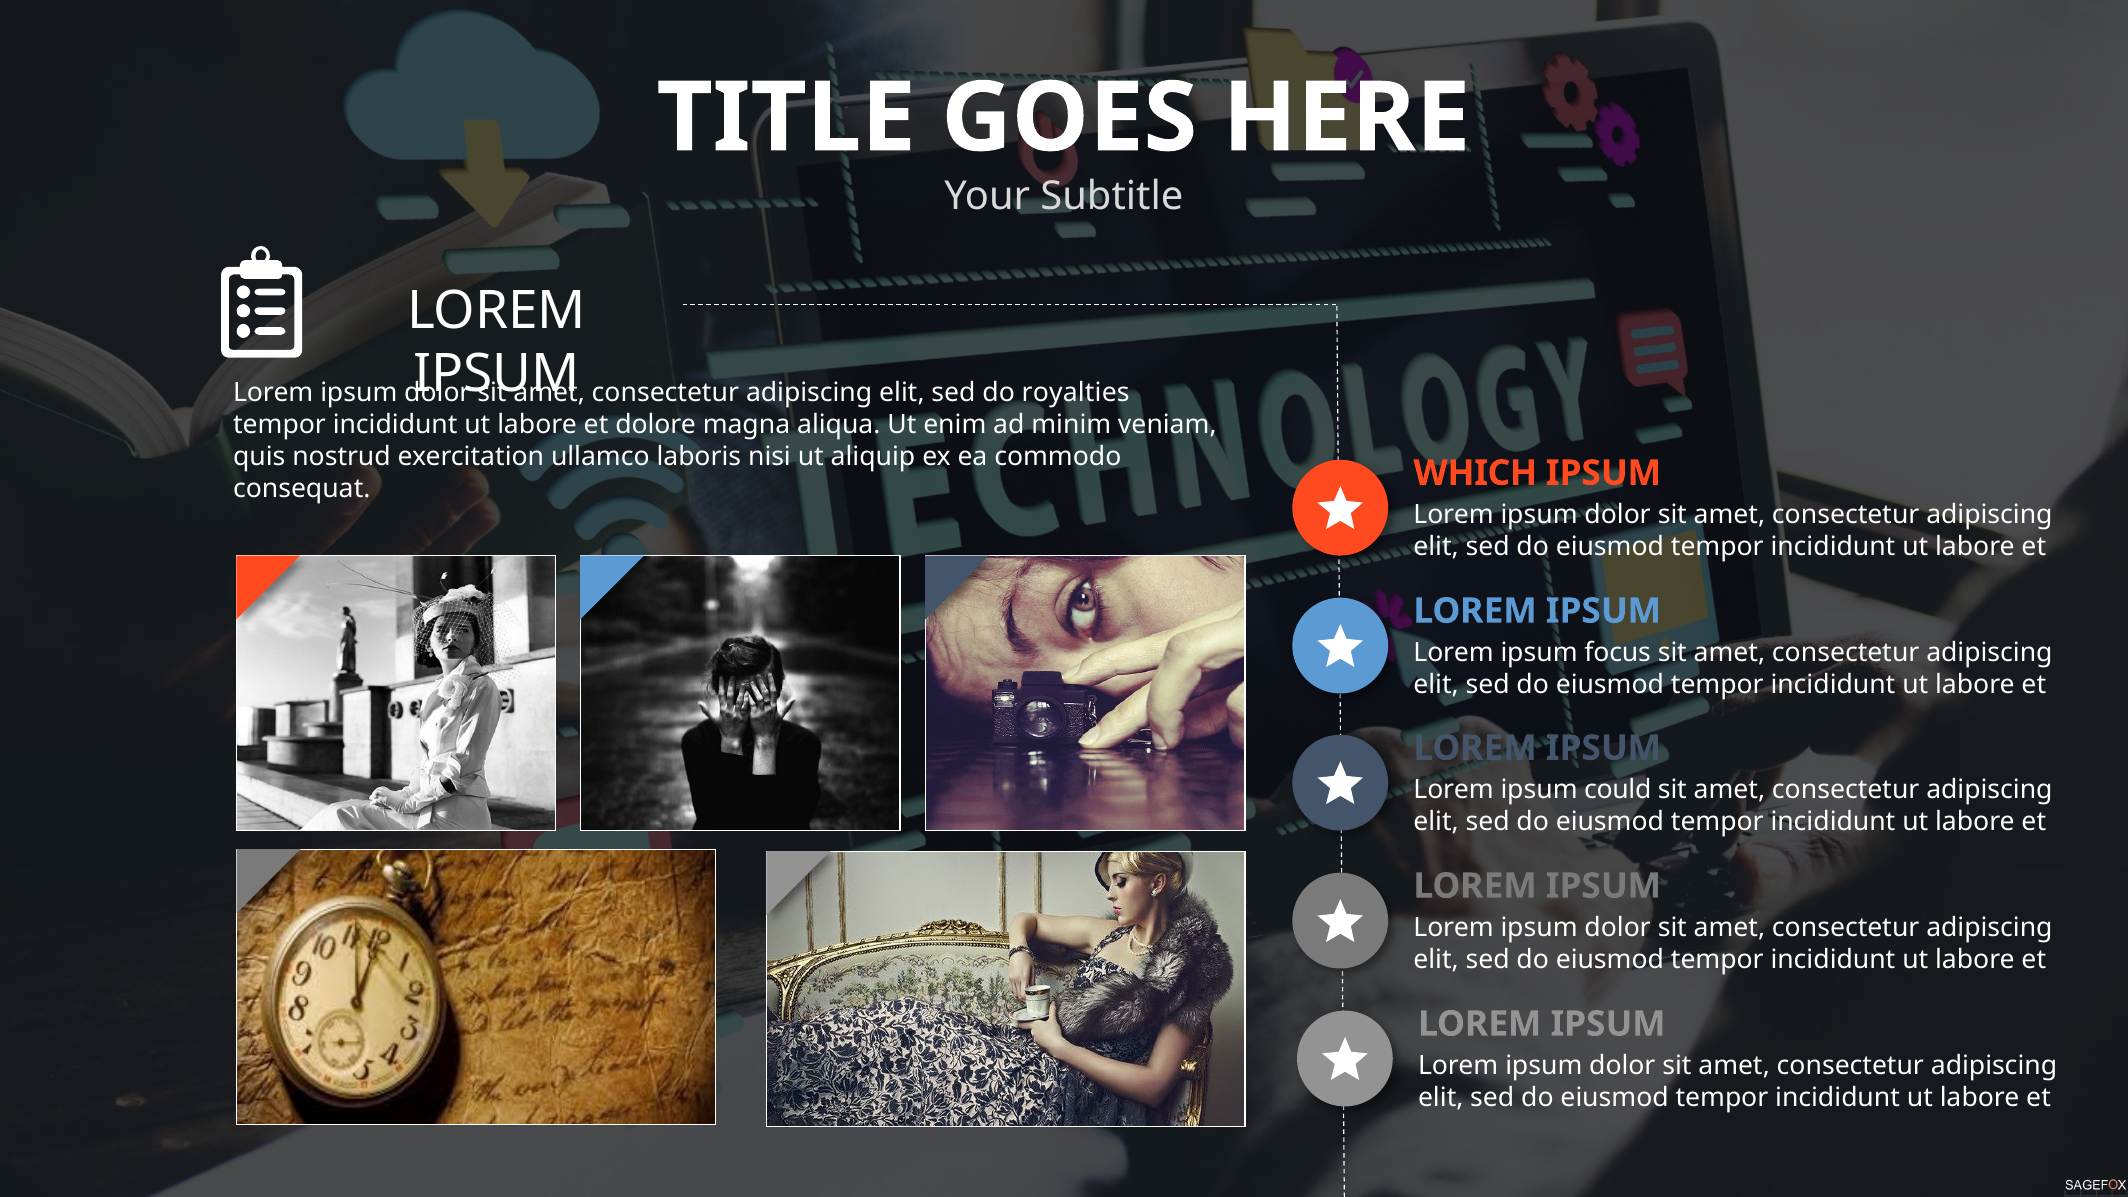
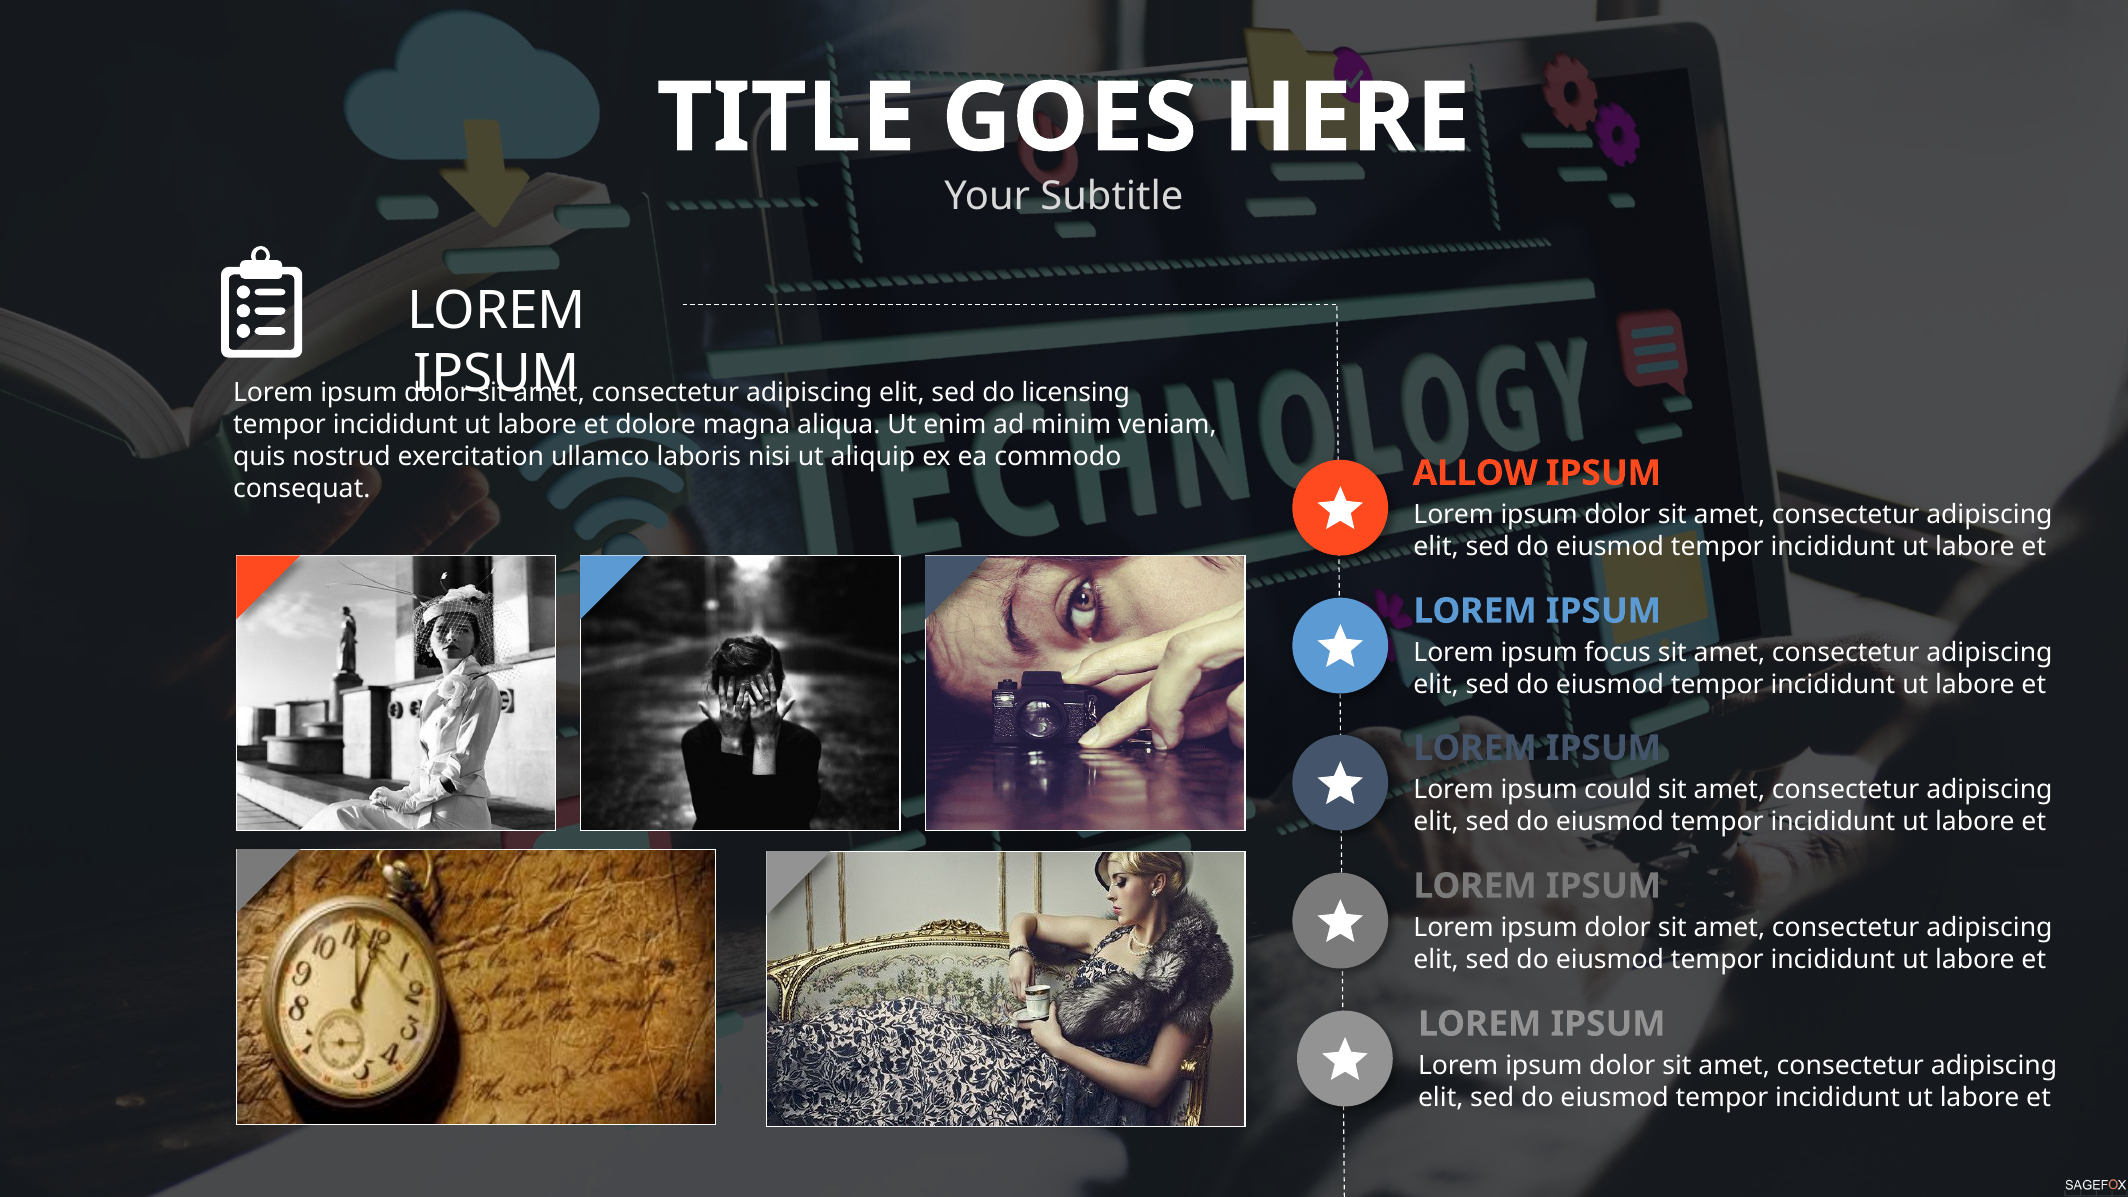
royalties: royalties -> licensing (1076, 393)
WHICH: WHICH -> ALLOW (1475, 473)
